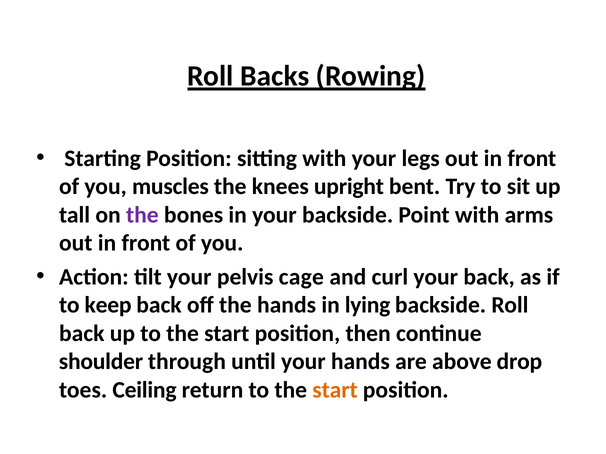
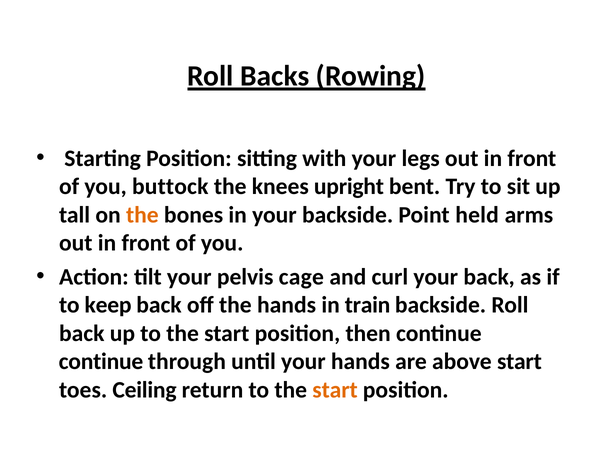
muscles: muscles -> buttock (170, 187)
the colour: purple -> orange (142, 215)
Point with: with -> held (477, 215)
lying: lying -> train (368, 305)
shoulder: shoulder -> continue (101, 362)
above drop: drop -> start (519, 362)
